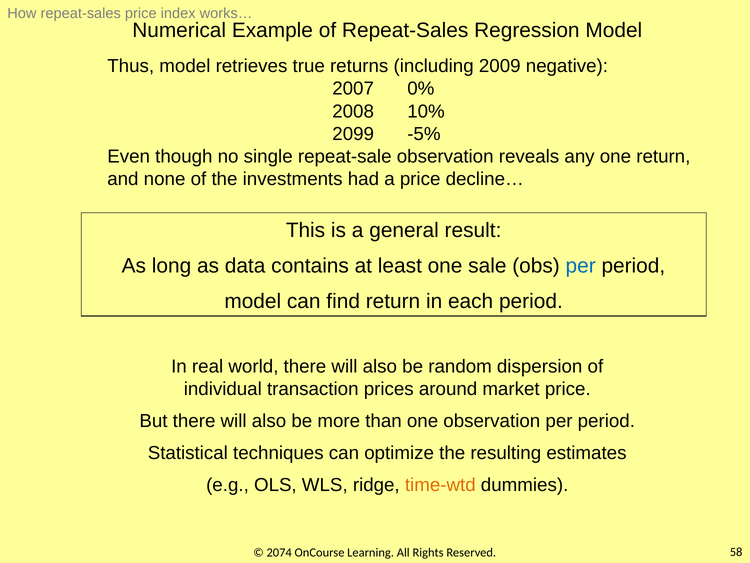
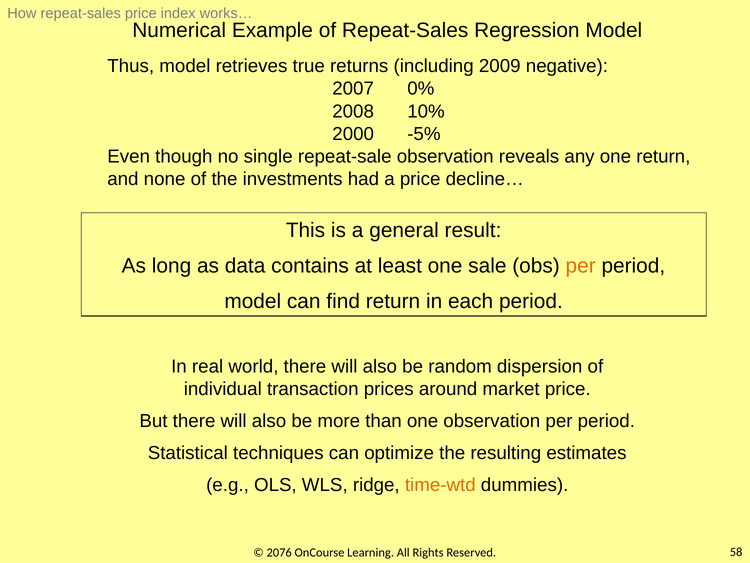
2099: 2099 -> 2000 (353, 134)
per colour: blue -> orange (581, 266)
2074: 2074 -> 2076 (279, 552)
